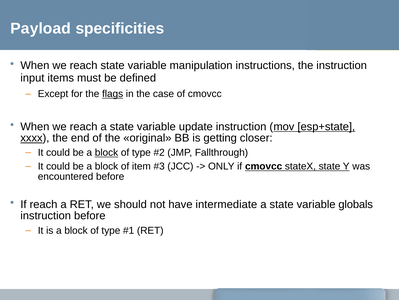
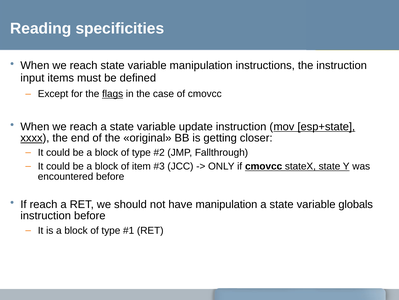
Payload: Payload -> Reading (41, 28)
block underline: present -> none (107, 152)
have intermediate: intermediate -> manipulation (226, 204)
